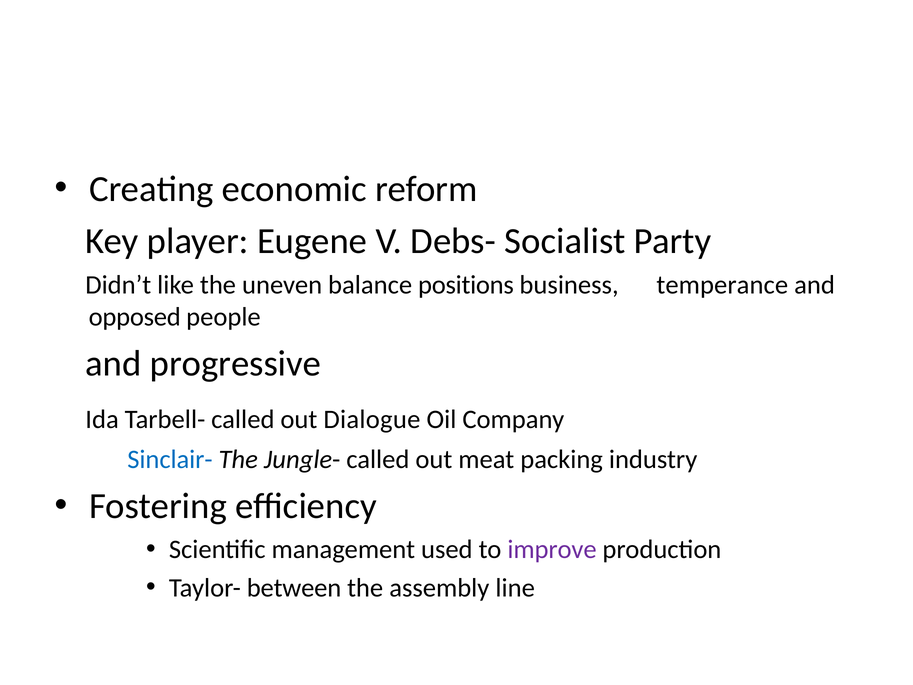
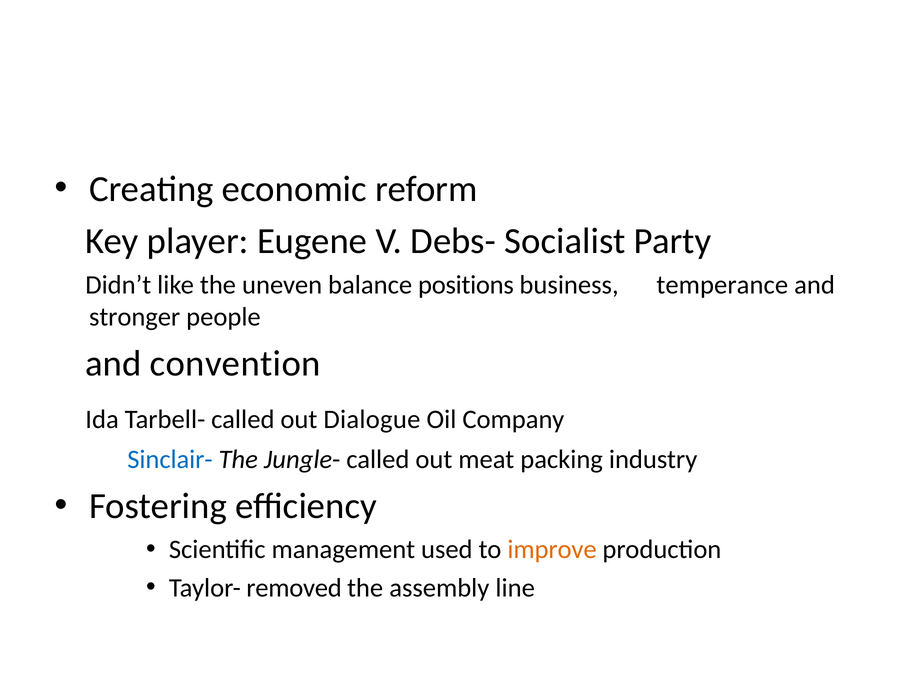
opposed: opposed -> stronger (135, 317)
progressive: progressive -> convention (235, 363)
improve colour: purple -> orange (552, 549)
between: between -> removed (294, 587)
